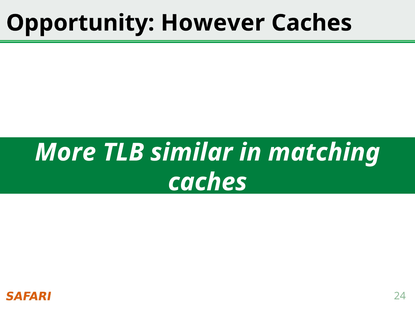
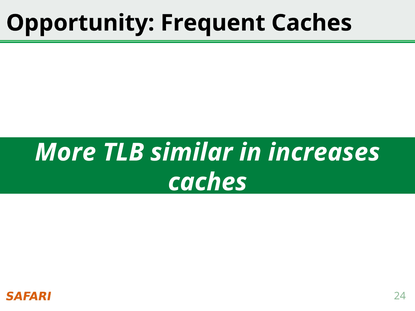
However: However -> Frequent (213, 23)
matching: matching -> increases (324, 153)
